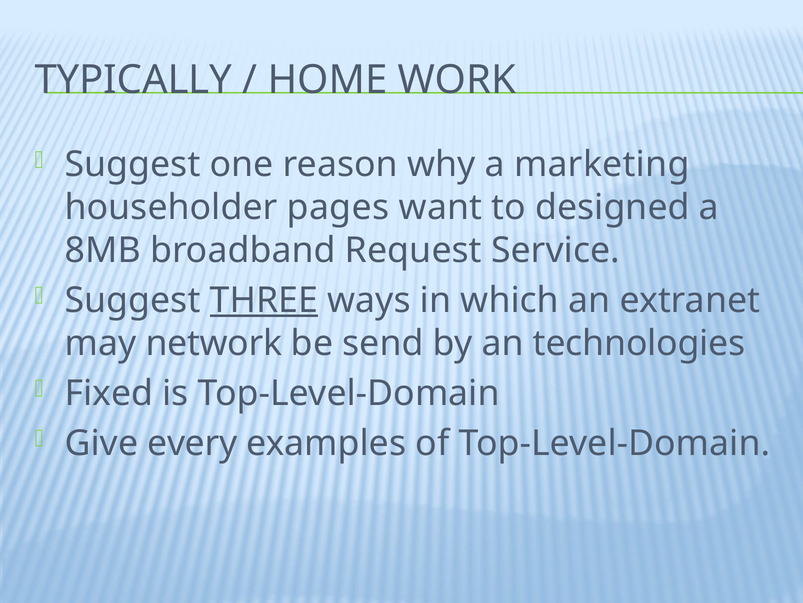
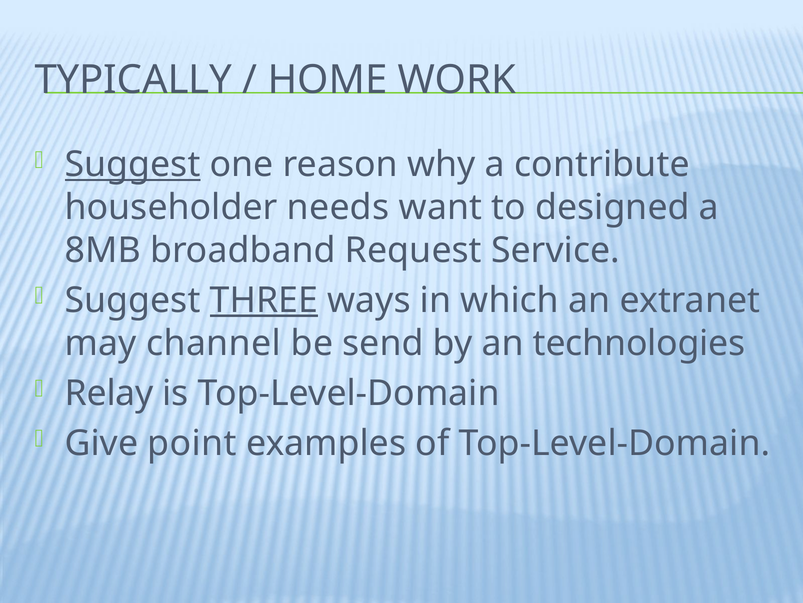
Suggest underline: none -> present (133, 164)
marketing: marketing -> contribute (602, 164)
pages: pages -> needs (338, 207)
network: network -> channel (214, 343)
Fixed: Fixed -> Relay (109, 393)
every: every -> point (192, 443)
